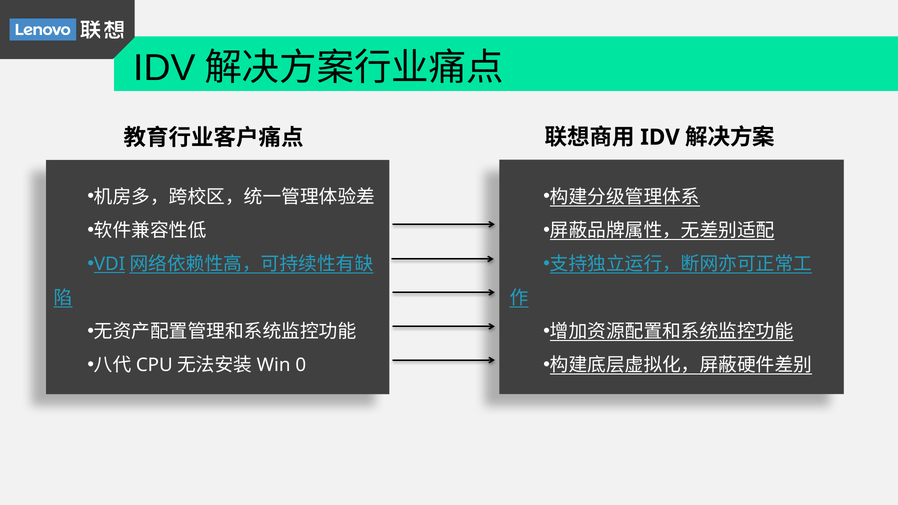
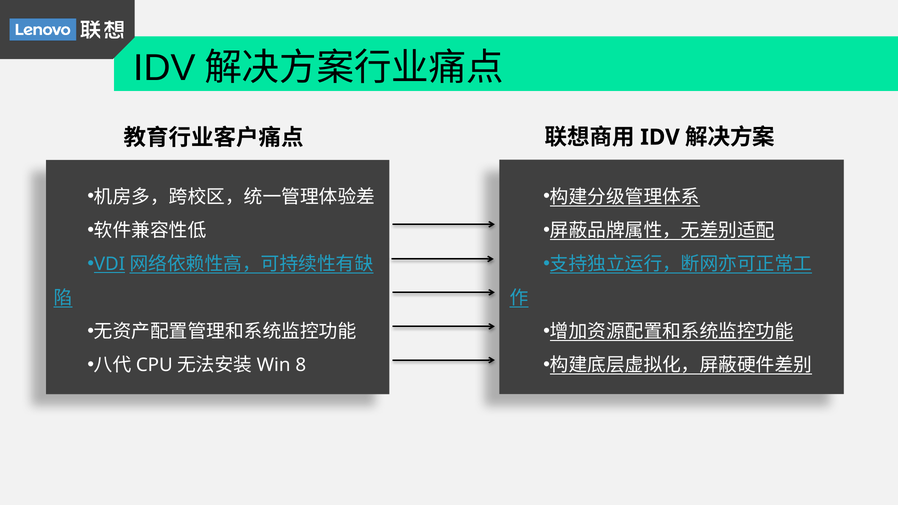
0: 0 -> 8 (301, 365)
